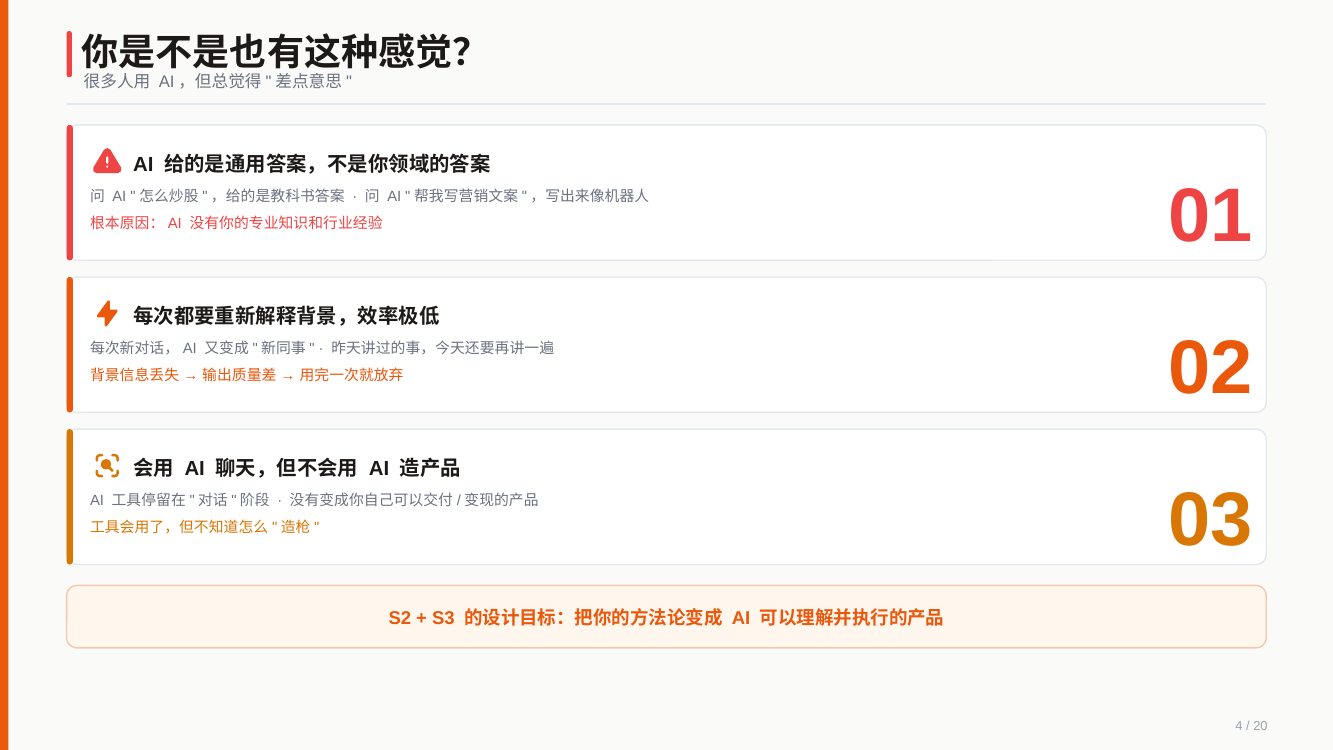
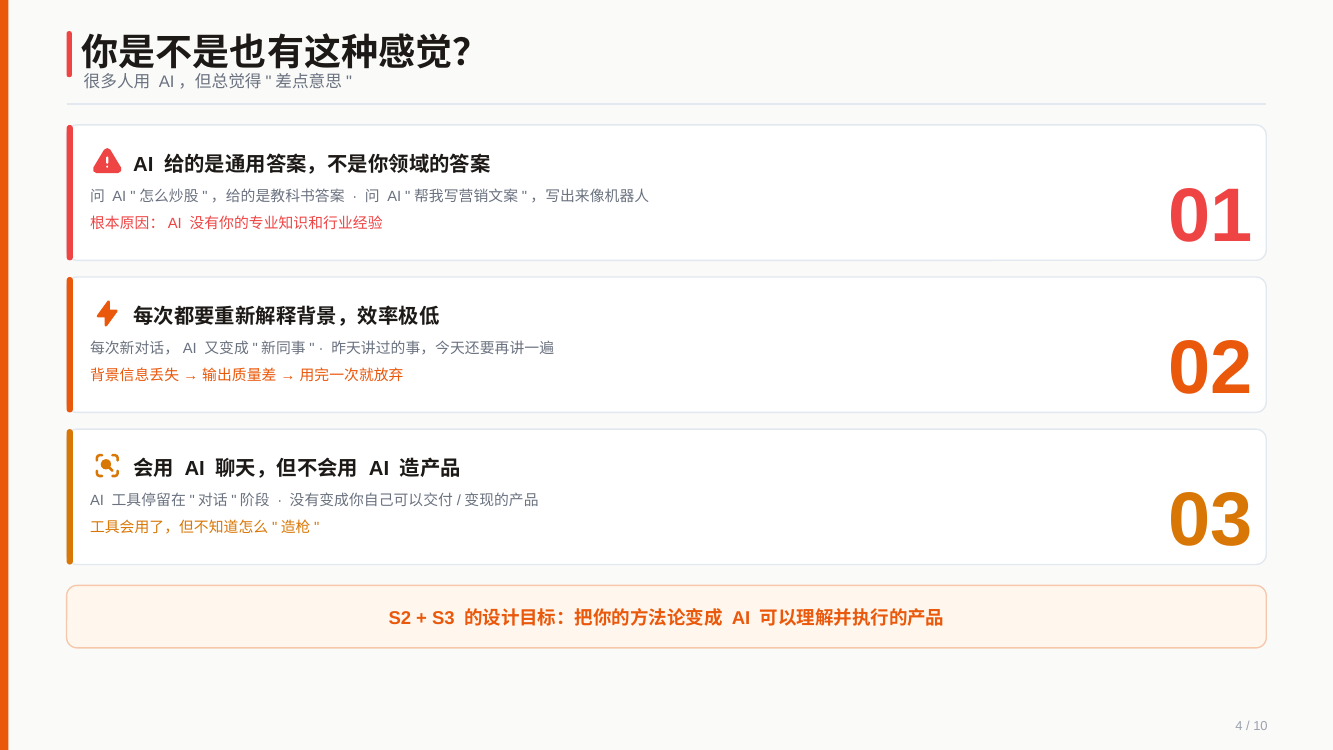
20: 20 -> 10 (1260, 726)
